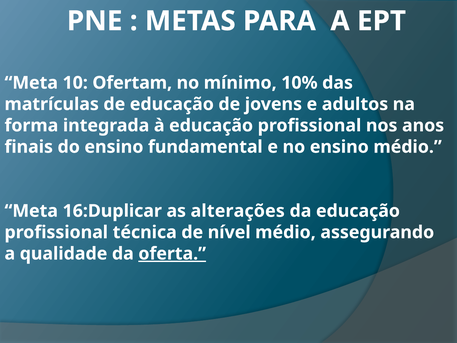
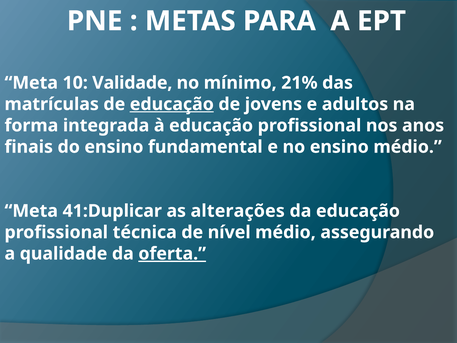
Ofertam: Ofertam -> Validade (132, 83)
10%: 10% -> 21% (299, 83)
educação underline: none -> present (172, 104)
16:Duplicar: 16:Duplicar -> 41:Duplicar (112, 211)
